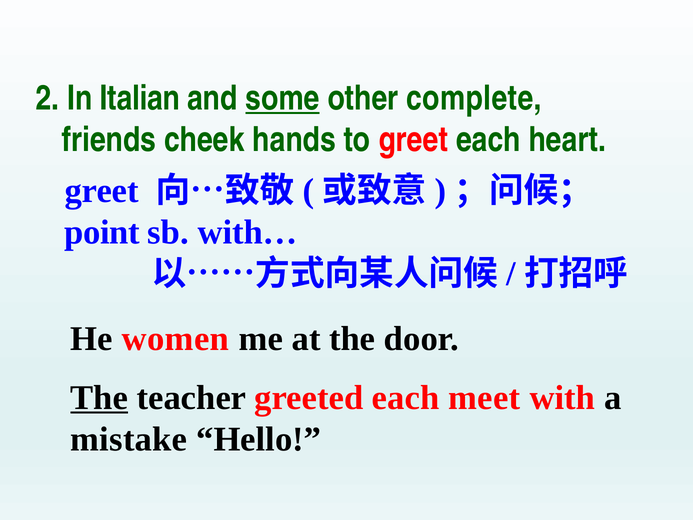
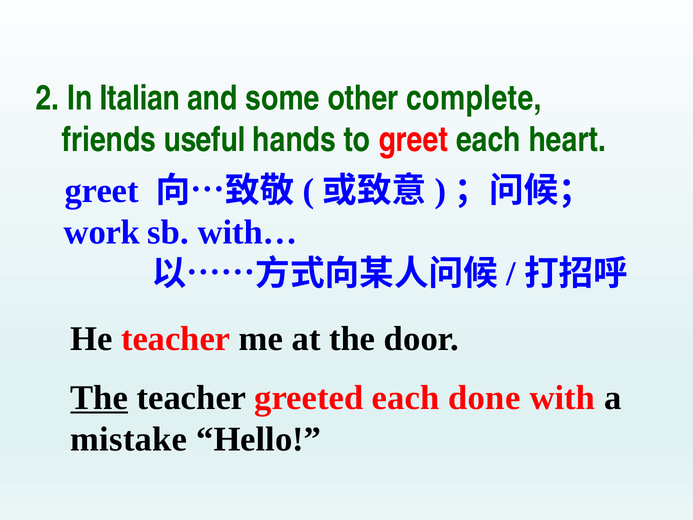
some underline: present -> none (283, 98)
cheek: cheek -> useful (204, 140)
point: point -> work (102, 232)
He women: women -> teacher (176, 338)
meet: meet -> done (484, 397)
